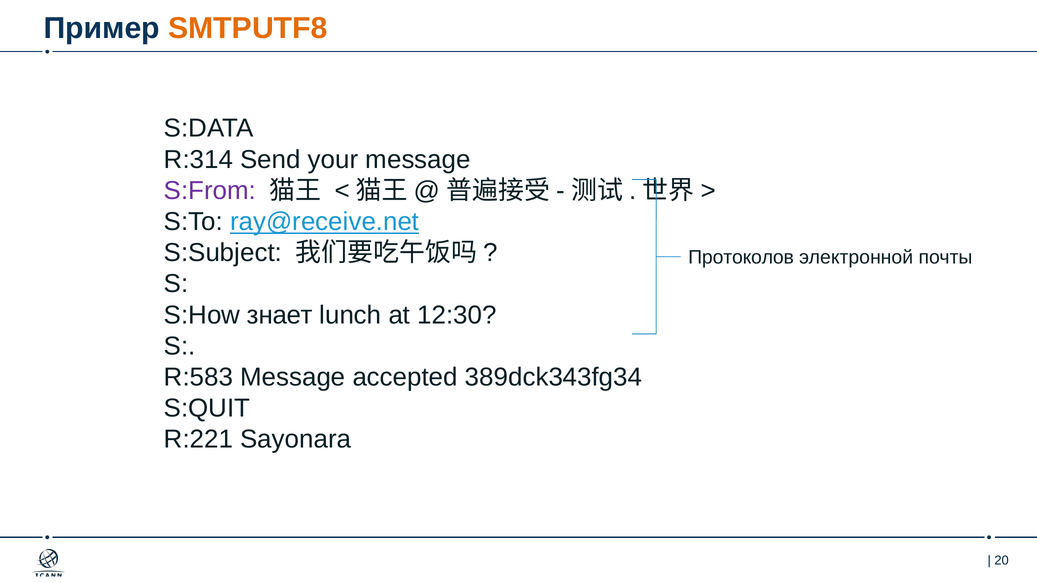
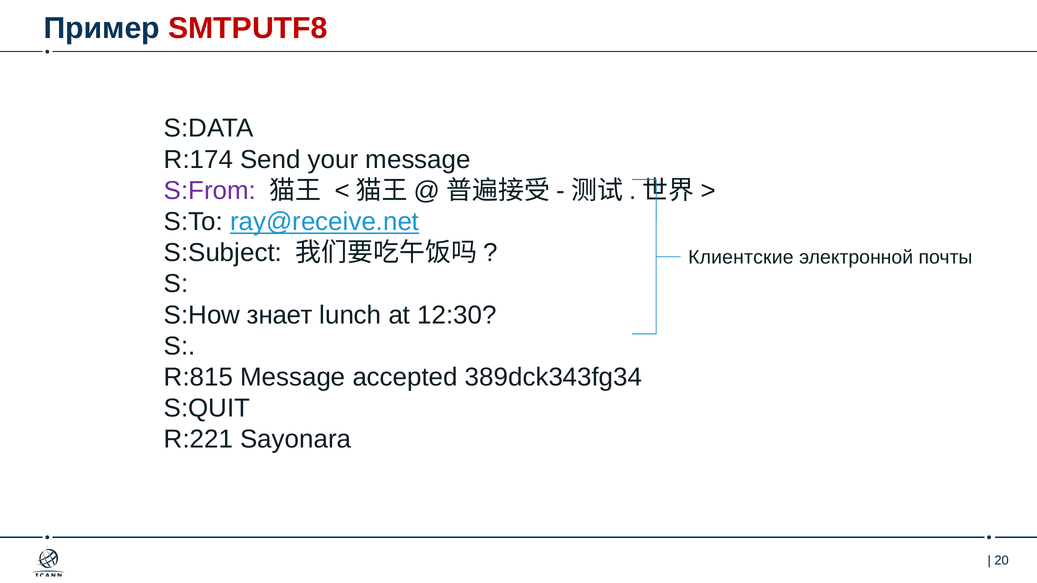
SMTPUTF8 colour: orange -> red (248, 28)
R:314: R:314 -> R:174 (198, 160)
Протоколов: Протоколов -> Клиентские (741, 257)
R:583: R:583 -> R:815 (198, 377)
